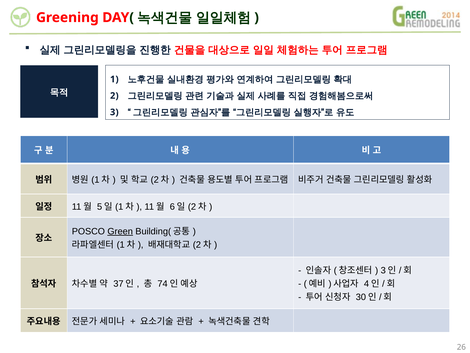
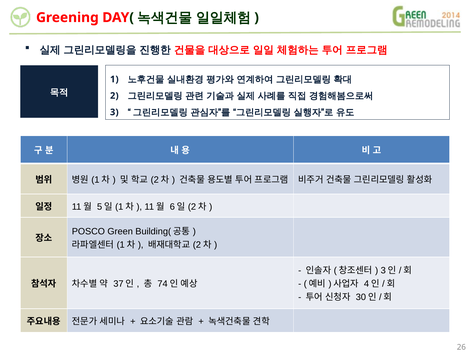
Green underline: present -> none (120, 231)
